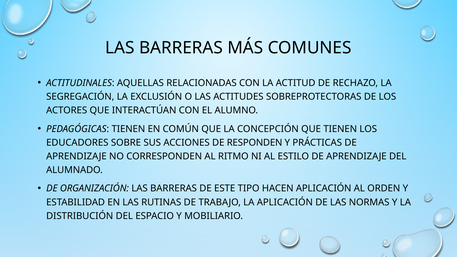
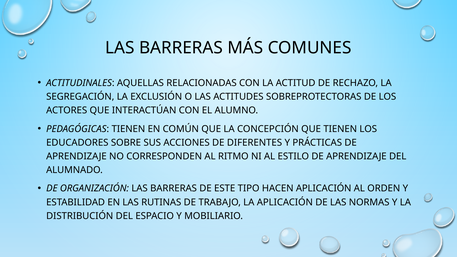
RESPONDEN: RESPONDEN -> DIFERENTES (254, 143)
